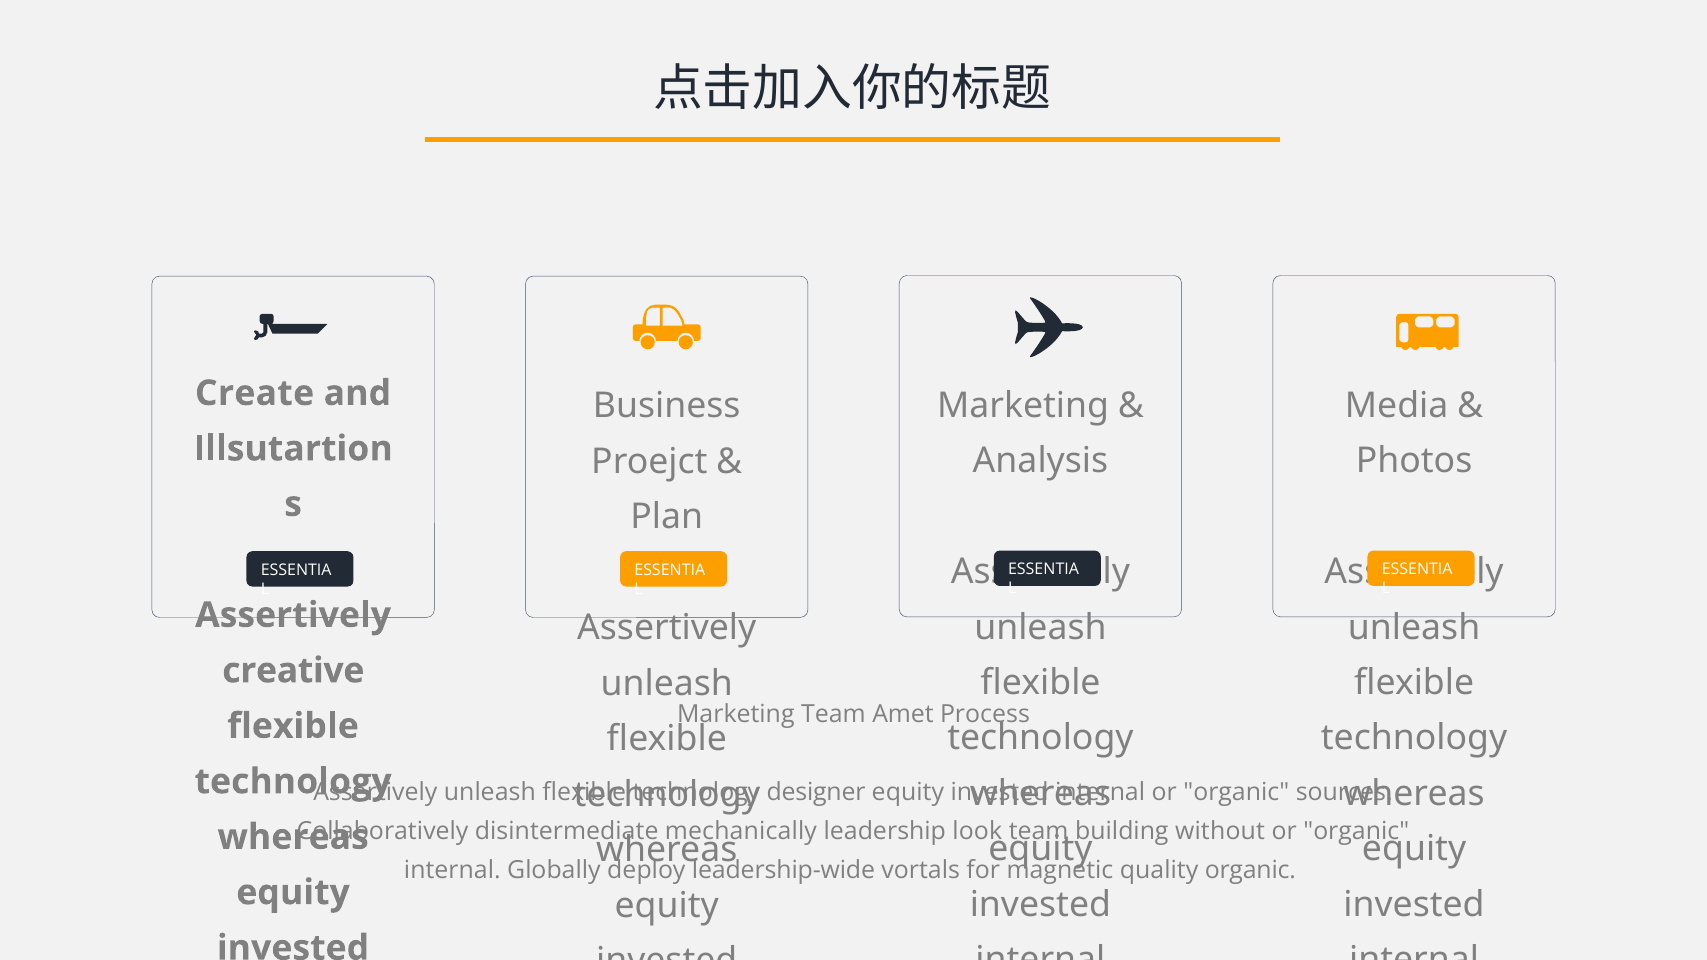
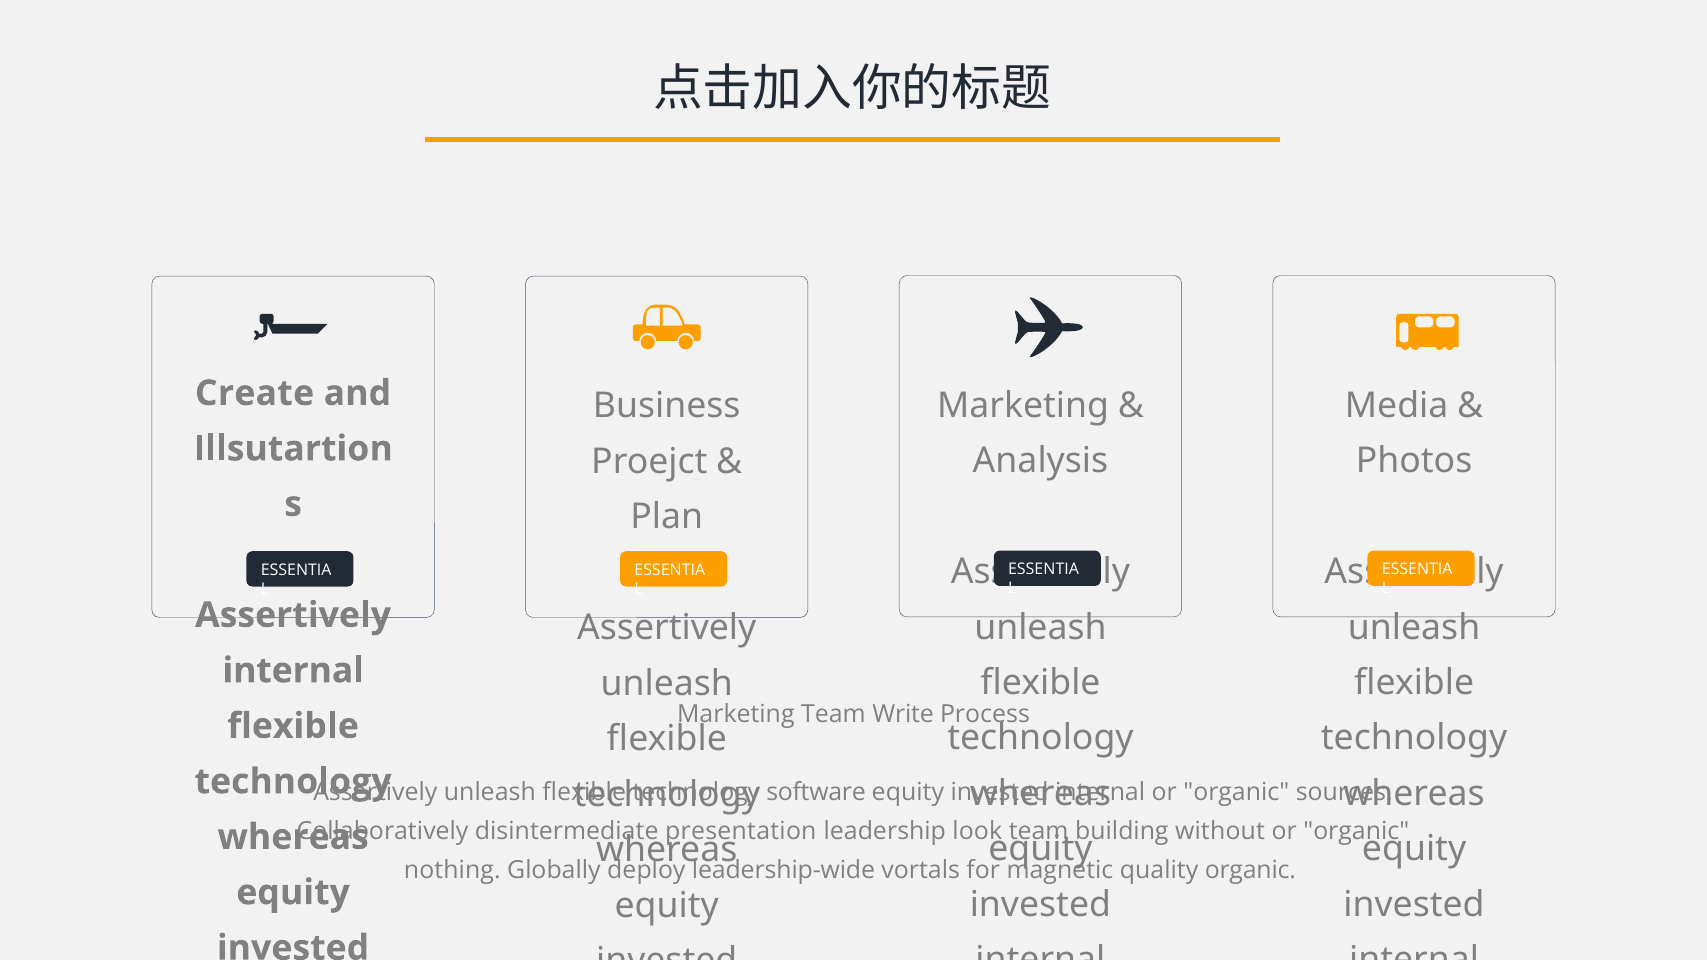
creative: creative -> internal (293, 671)
Amet: Amet -> Write (903, 715)
designer: designer -> software (816, 793)
mechanically: mechanically -> presentation (741, 832)
internal: internal -> nothing (452, 870)
